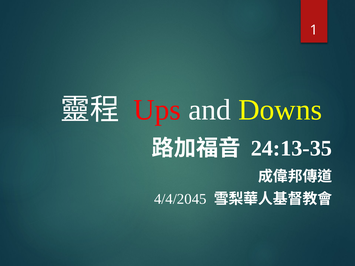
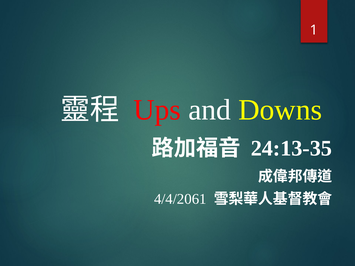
4/4/2045: 4/4/2045 -> 4/4/2061 (180, 199)
